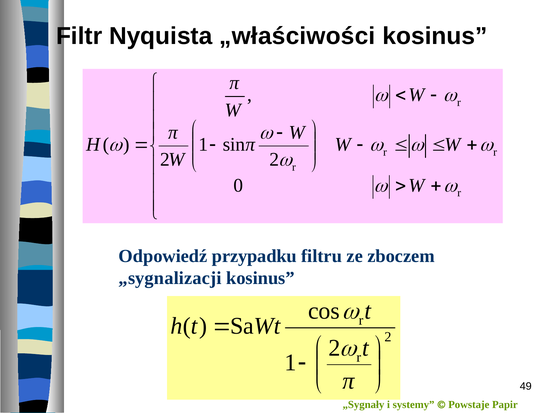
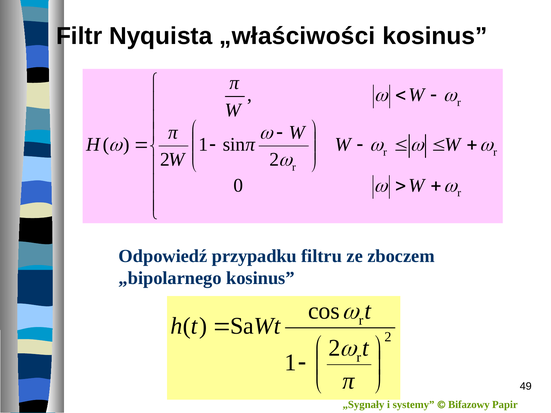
„sygnalizacji: „sygnalizacji -> „bipolarnego (170, 278)
Powstaje: Powstaje -> Bifazowy (469, 405)
